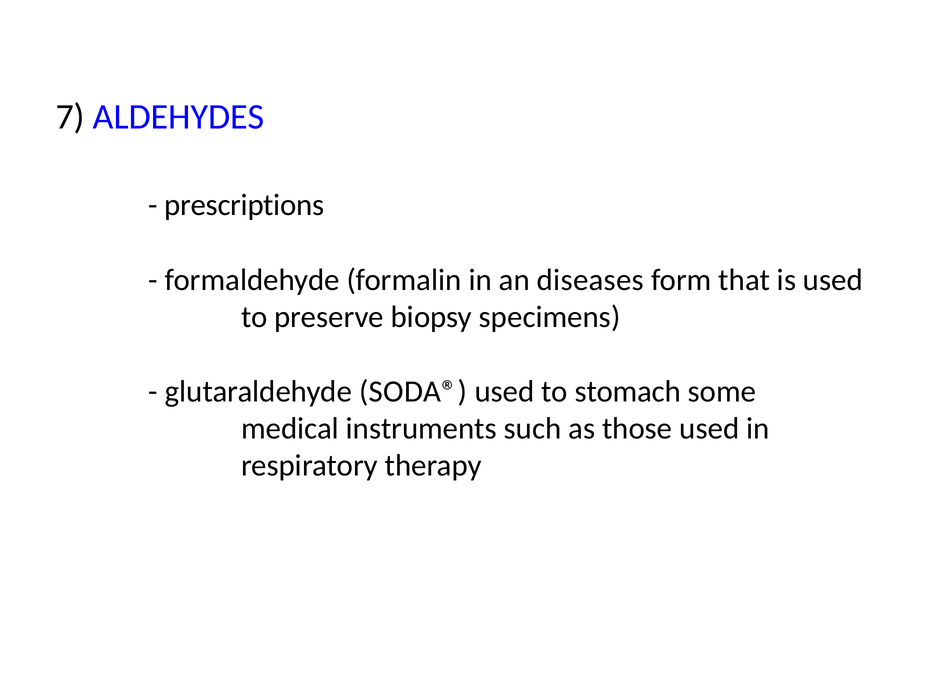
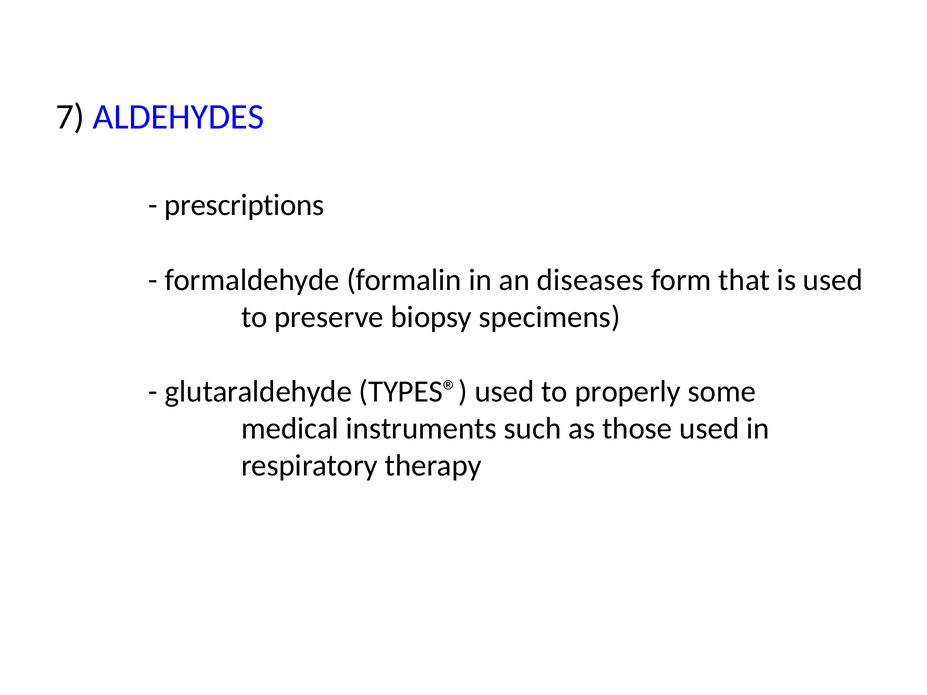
SODA®: SODA® -> TYPES® (413, 391)
stomach: stomach -> properly (628, 391)
